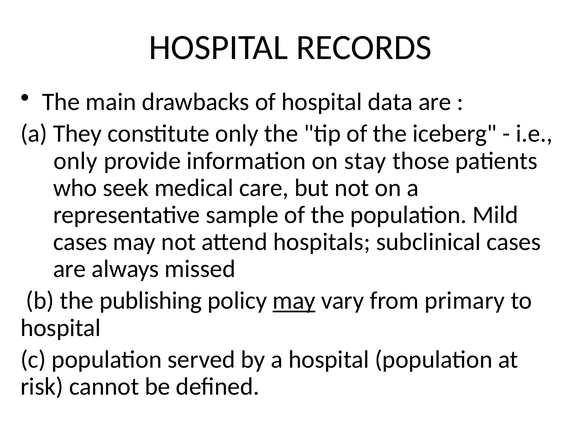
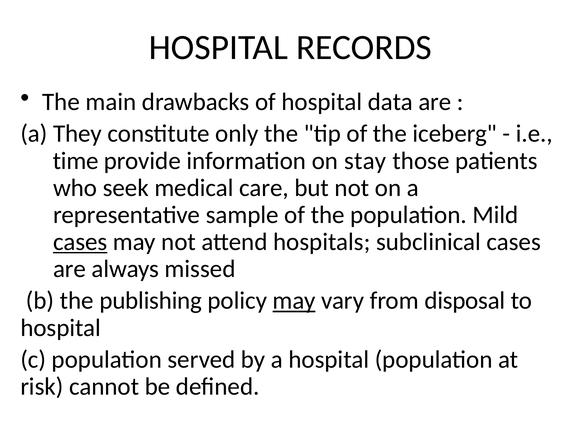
only: only -> time (76, 161)
cases underline: none -> present (80, 242)
primary: primary -> disposal (465, 301)
